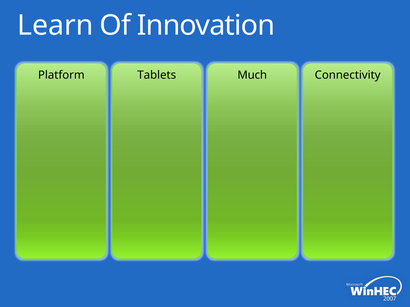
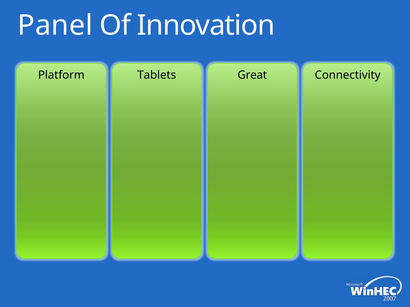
Learn: Learn -> Panel (55, 25)
Much: Much -> Great (252, 75)
